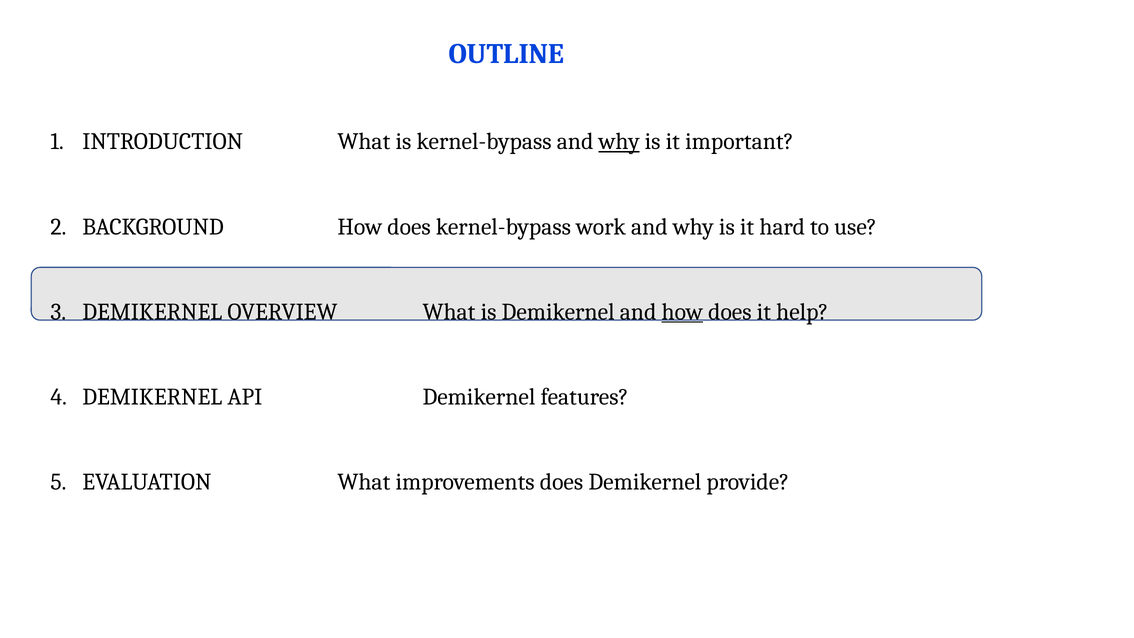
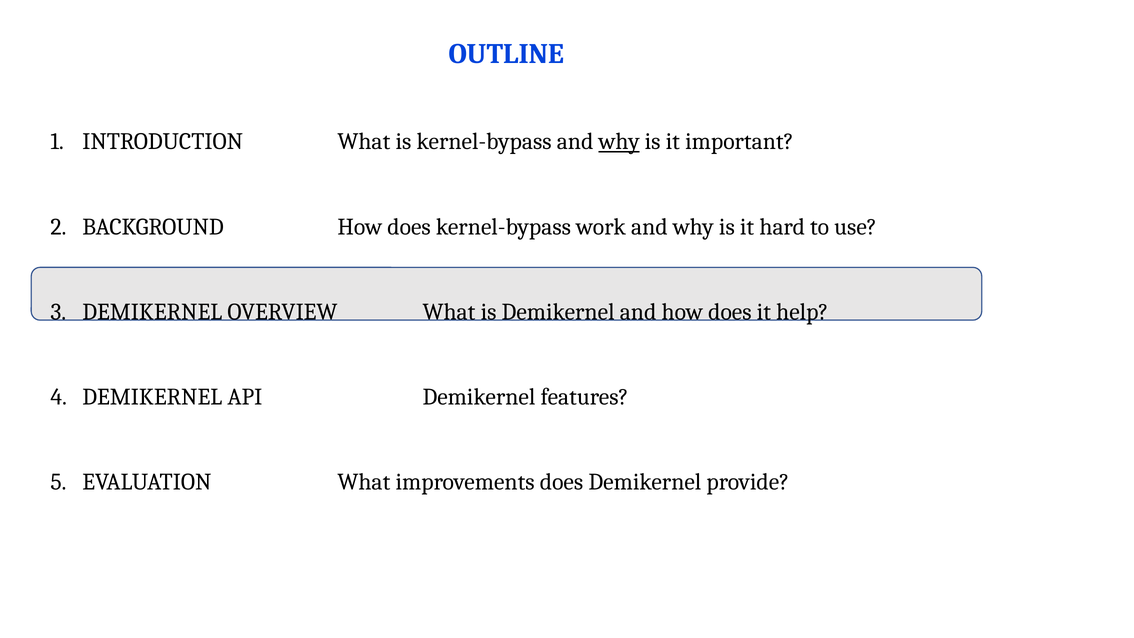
how underline: present -> none (682, 312)
